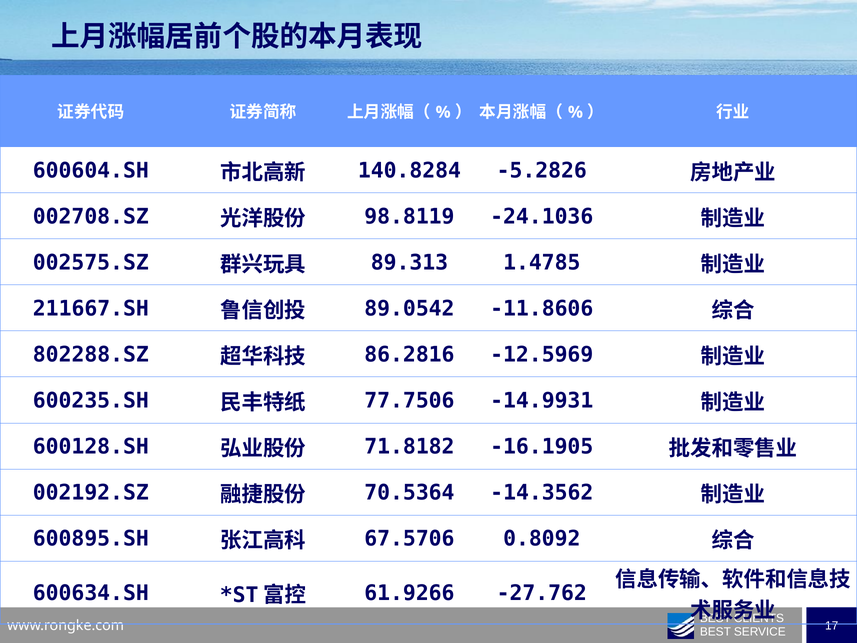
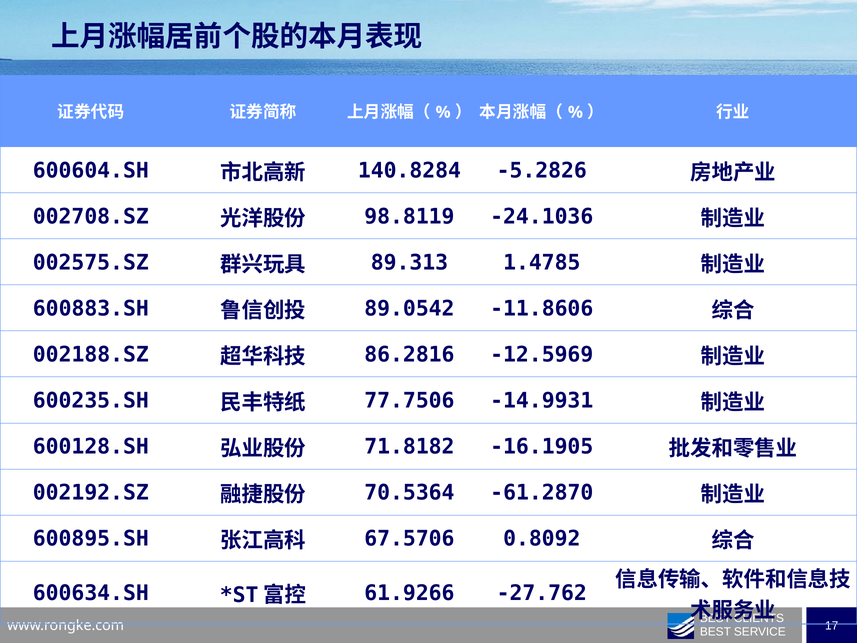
211667.SH: 211667.SH -> 600883.SH (91, 308)
802288.SZ: 802288.SZ -> 002188.SZ (91, 354)
-14.3562: -14.3562 -> -61.2870 (542, 493)
